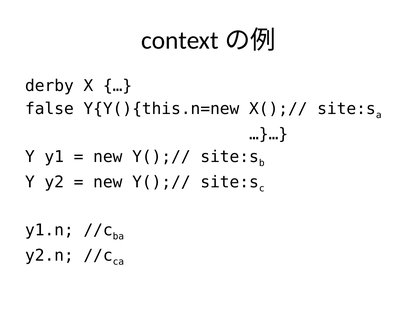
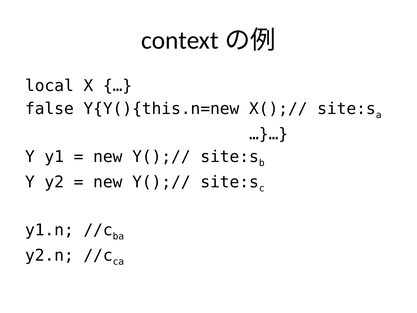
derby: derby -> local (49, 86)
